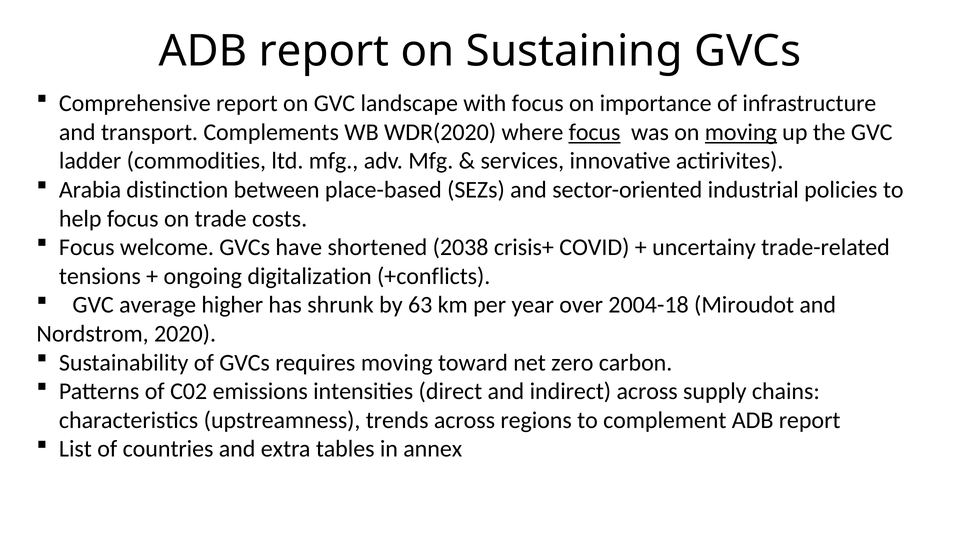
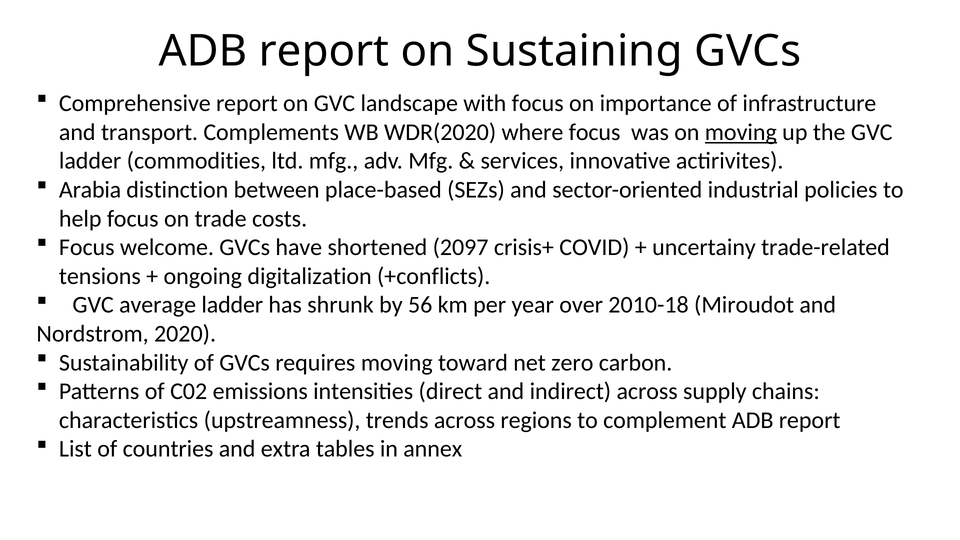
focus underline: present -> none (595, 132)
2038: 2038 -> 2097 (461, 247)
average higher: higher -> ladder (232, 305)
63: 63 -> 56 (420, 305)
2004-18: 2004-18 -> 2010-18 (649, 305)
